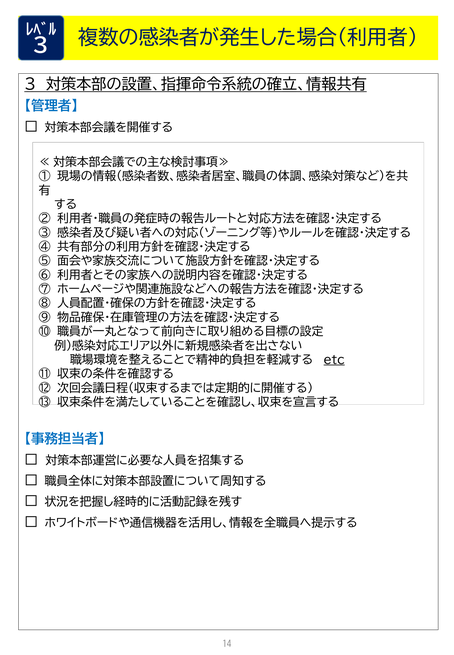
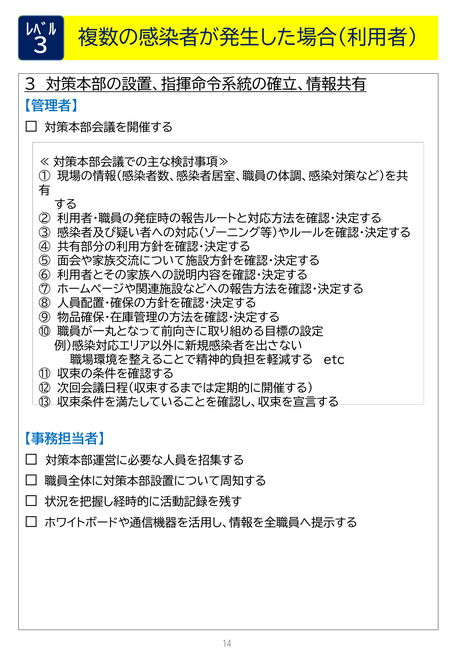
etc underline: present -> none (334, 360)
